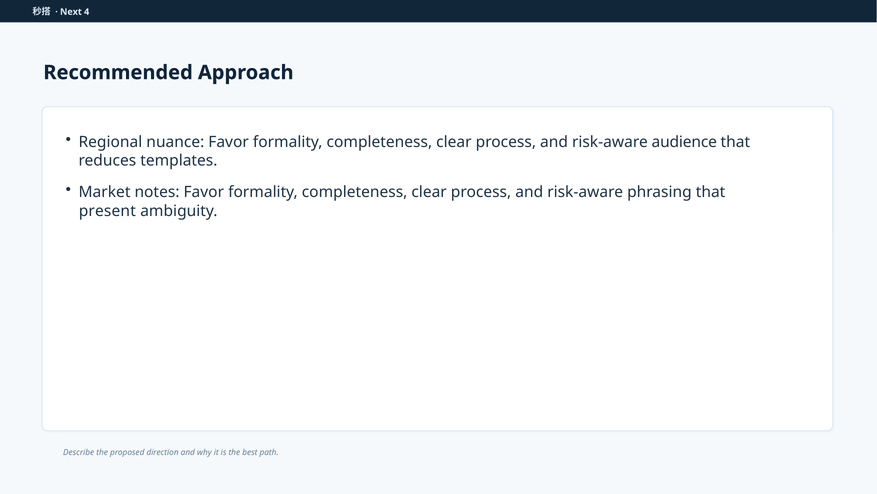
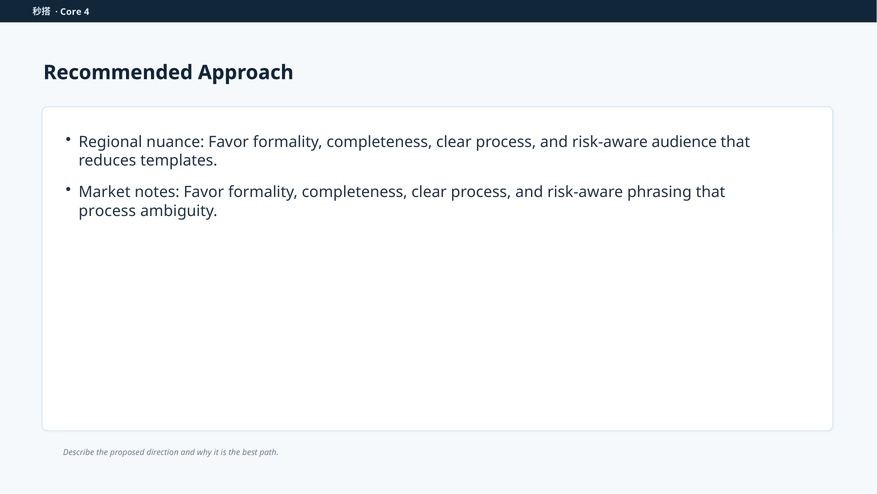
Next: Next -> Core (71, 12)
present: present -> process (107, 211)
